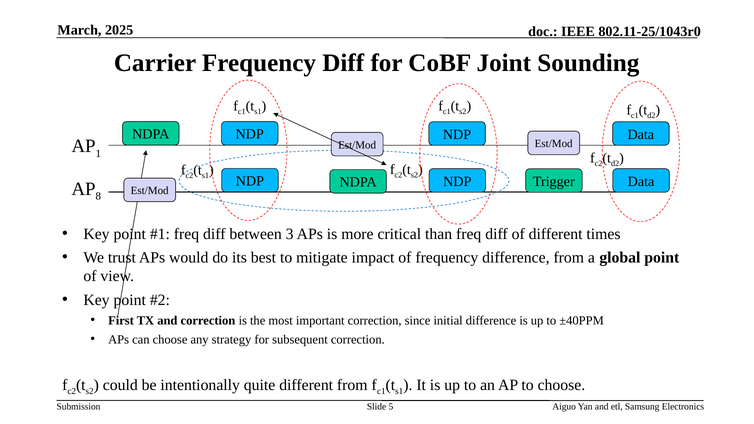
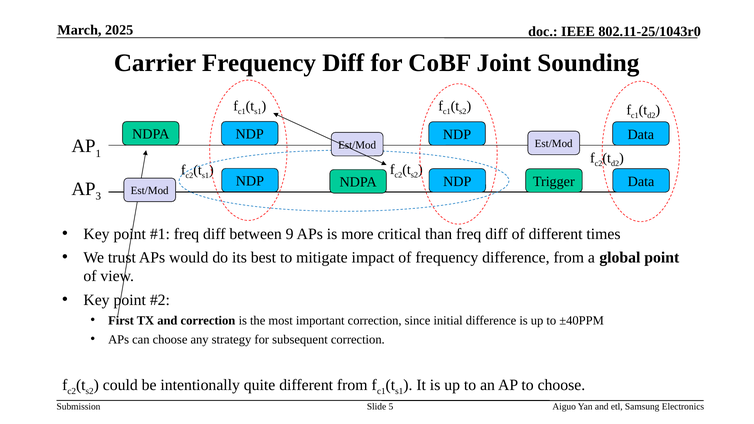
8: 8 -> 3 (98, 196)
3: 3 -> 9 (290, 234)
